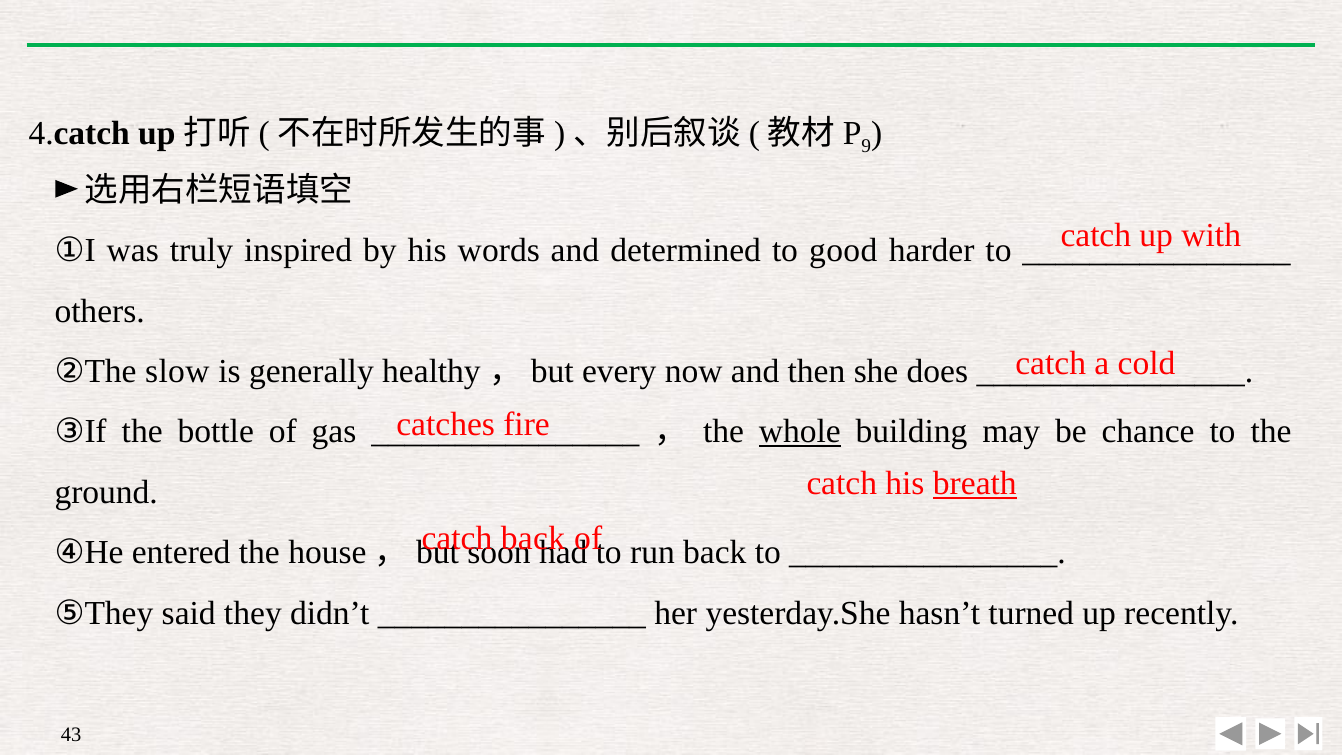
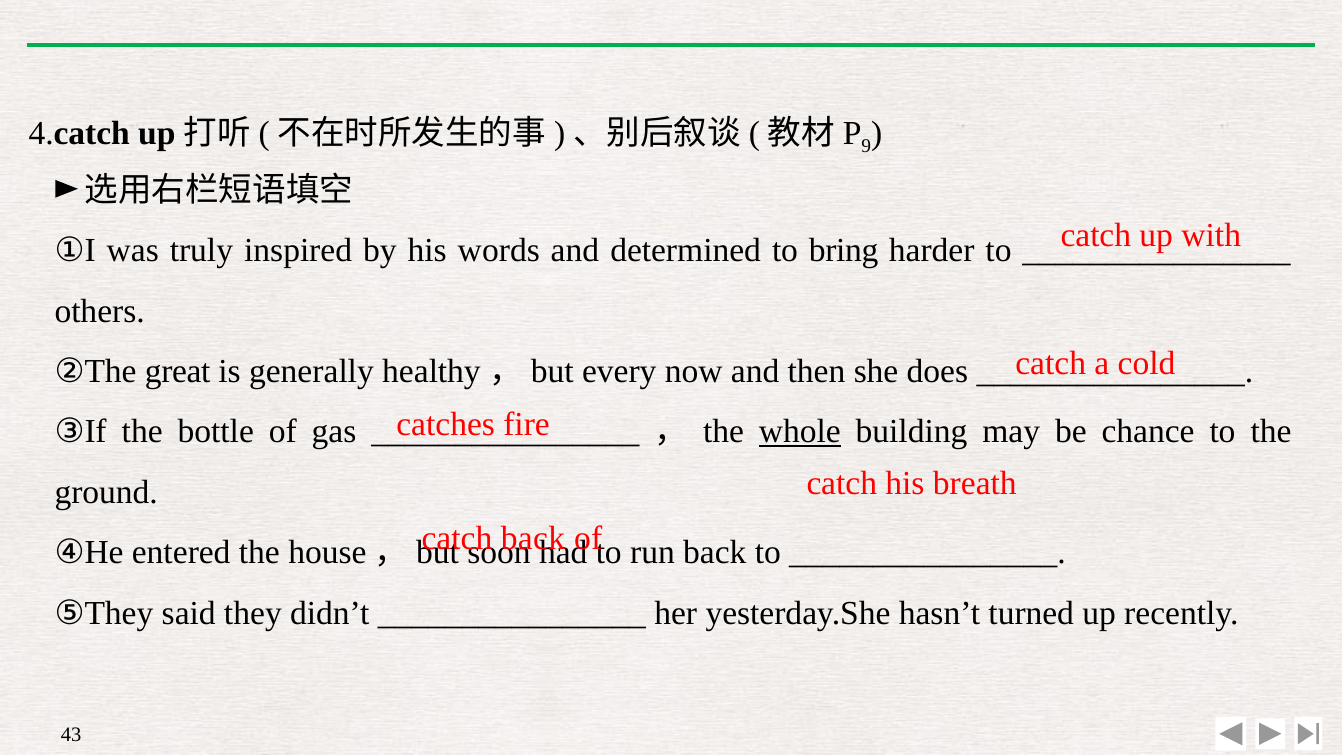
good: good -> bring (844, 251)
slow: slow -> great (178, 371)
breath underline: present -> none (975, 484)
